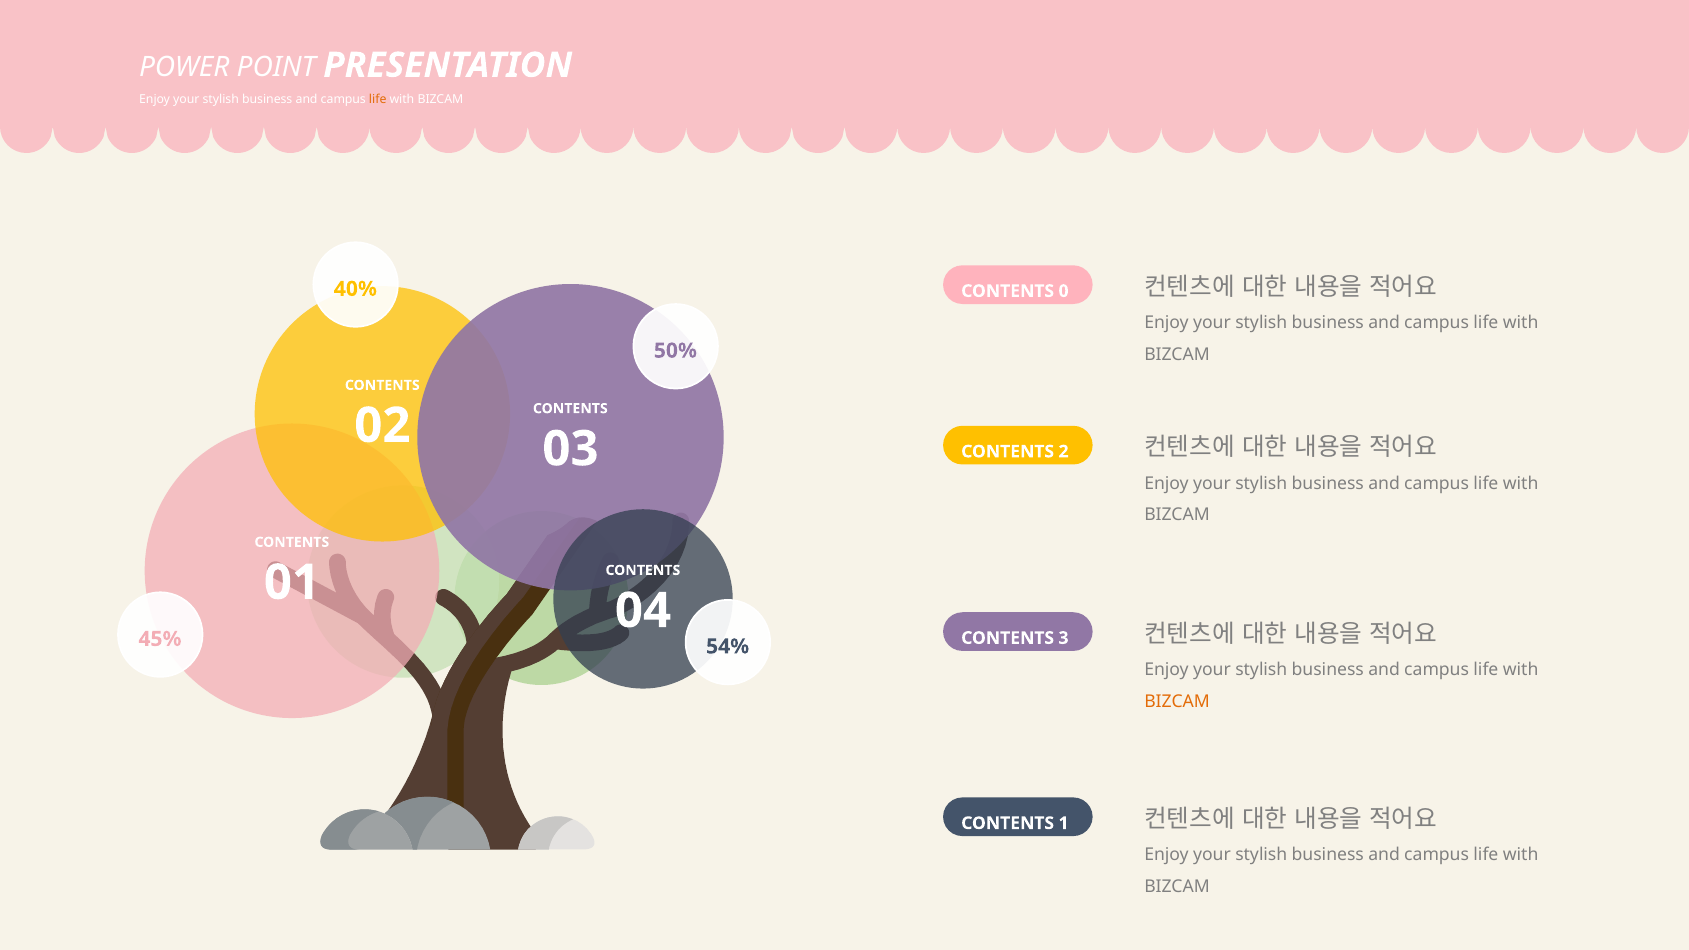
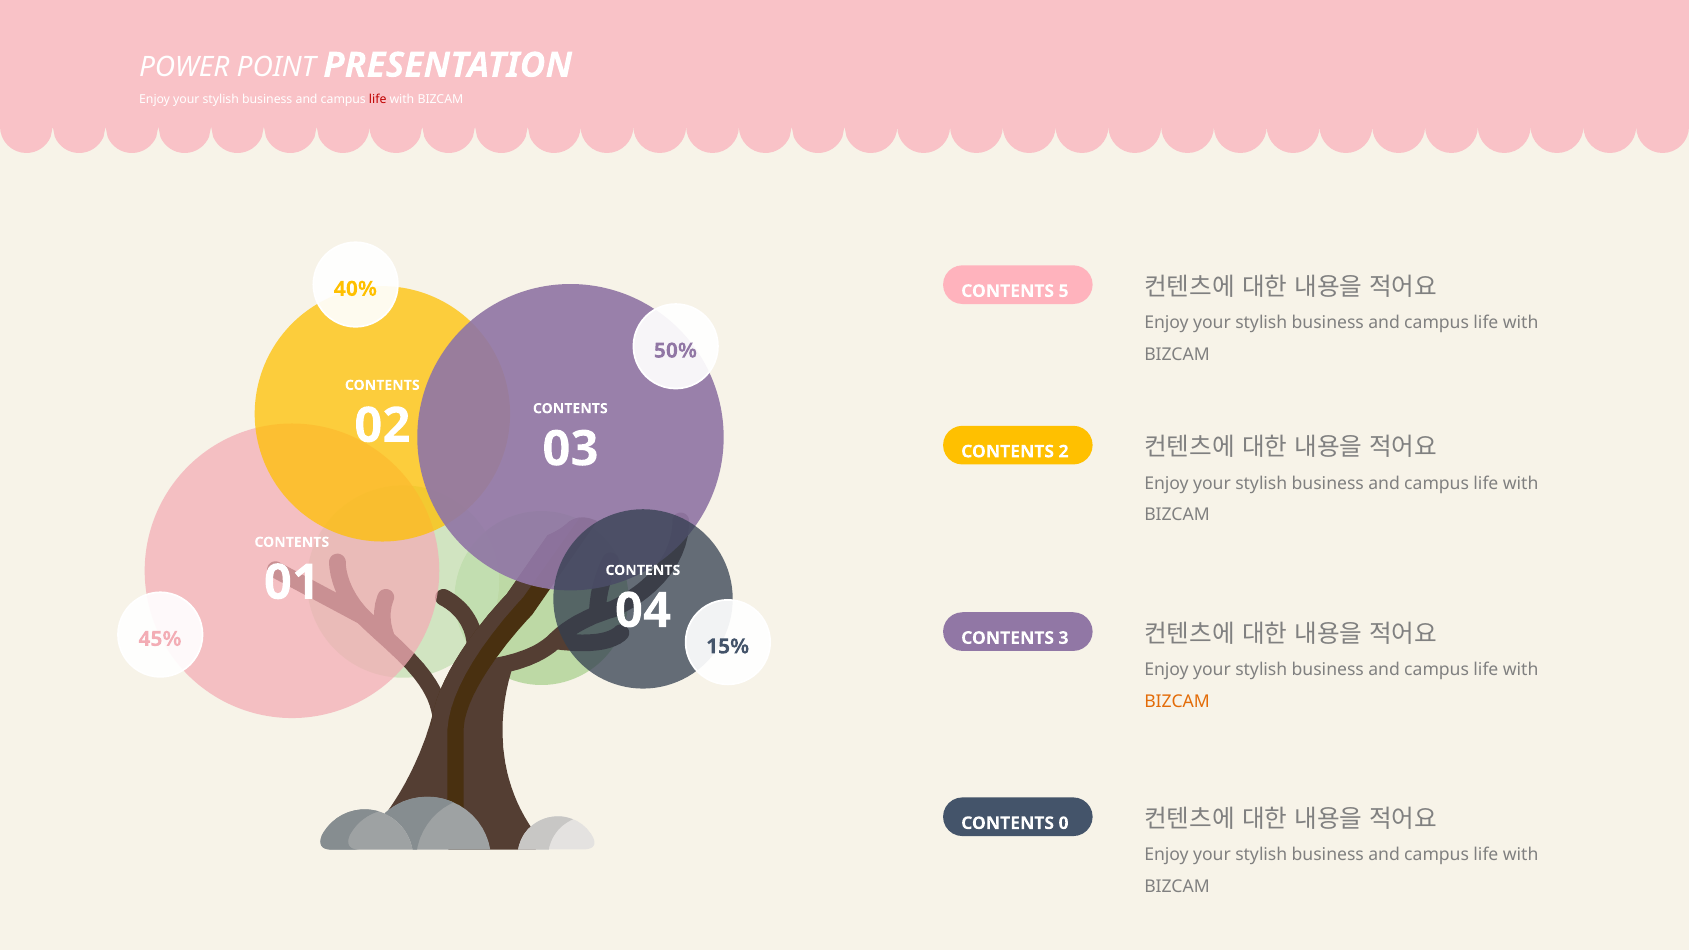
life colour: orange -> red (378, 100)
0: 0 -> 5 (1064, 291)
54%: 54% -> 15% (728, 647)
1: 1 -> 0 (1064, 823)
